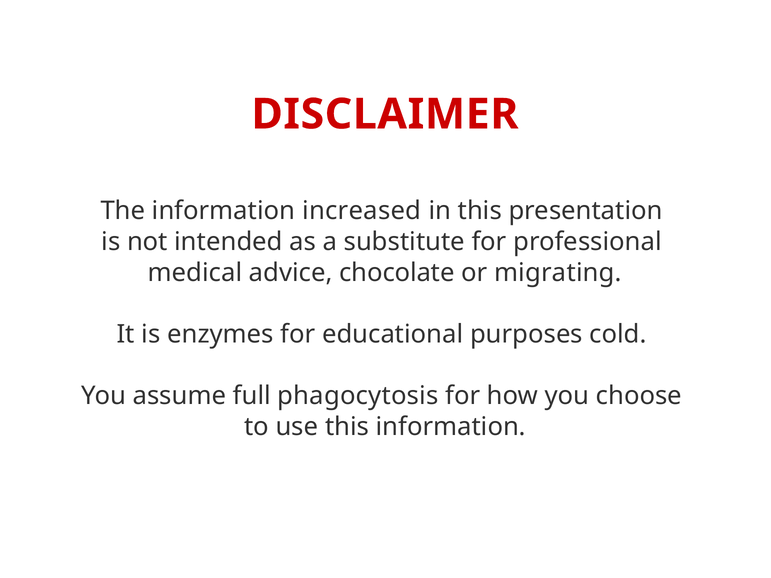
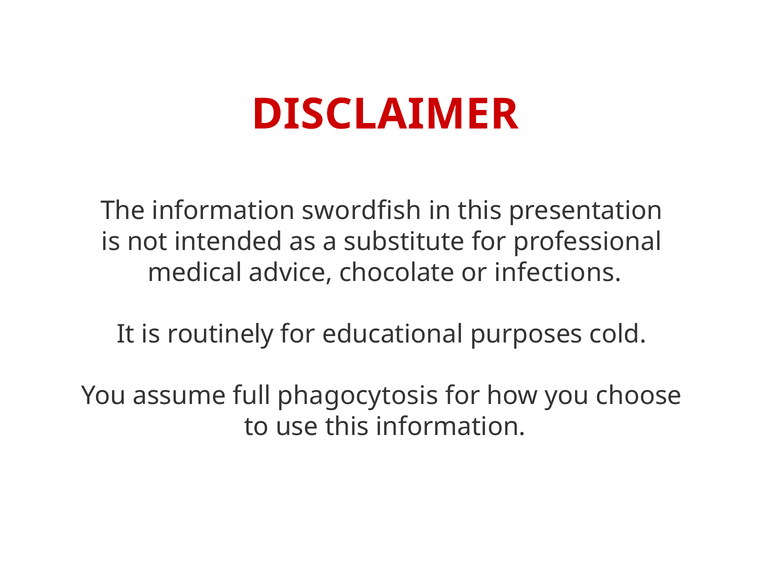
increased: increased -> swordfish (362, 211)
migrating: migrating -> infections (558, 273)
enzymes: enzymes -> routinely (220, 334)
